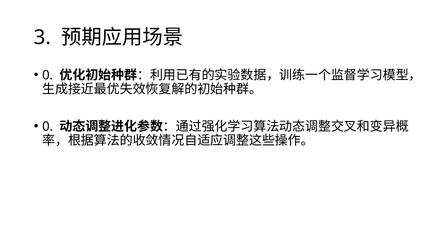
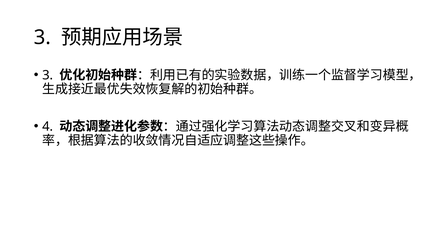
0: 0 -> 3 (48, 75)
0: 0 -> 4 (48, 126)
